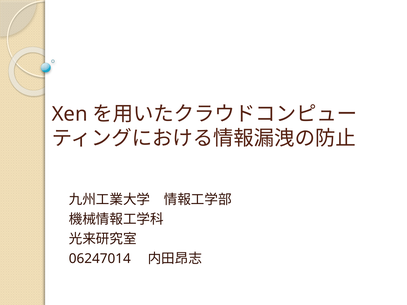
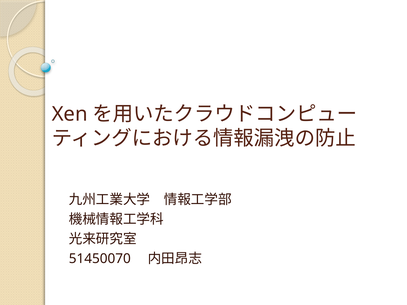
06247014: 06247014 -> 51450070 (100, 259)
